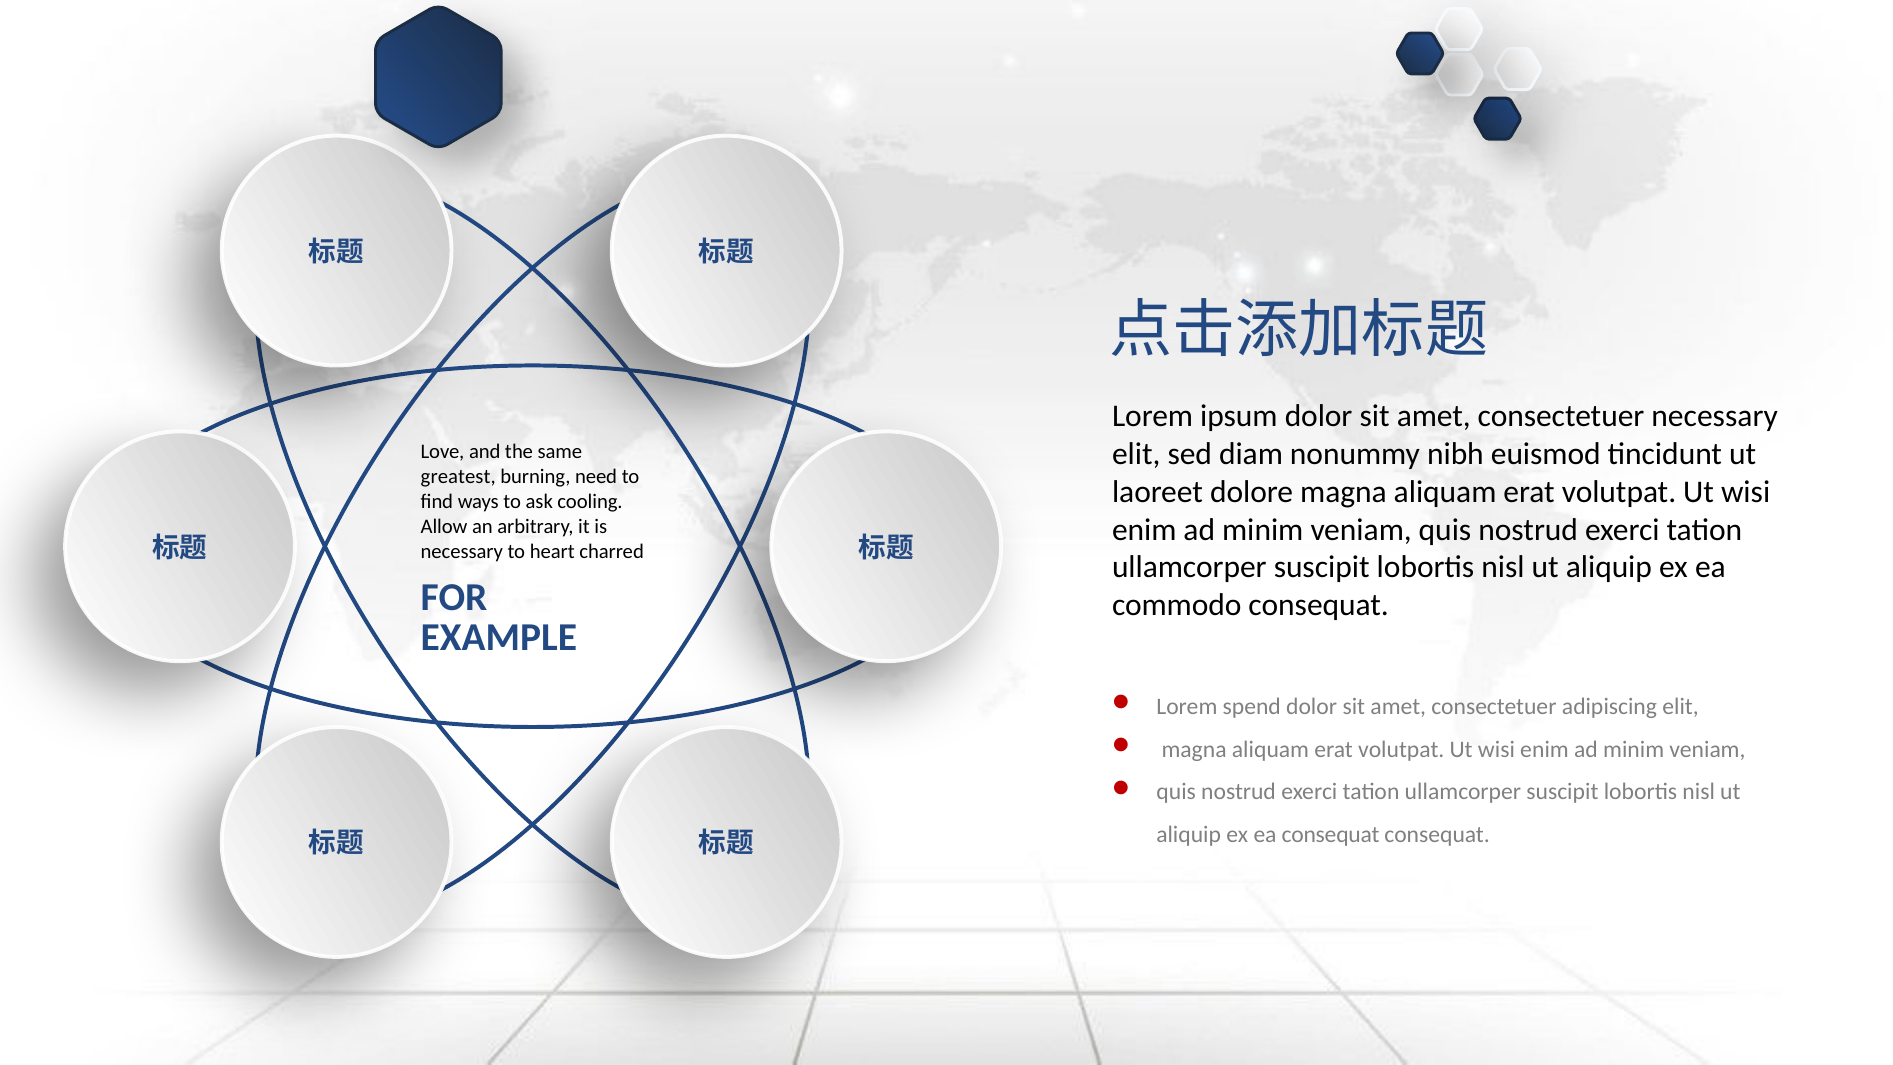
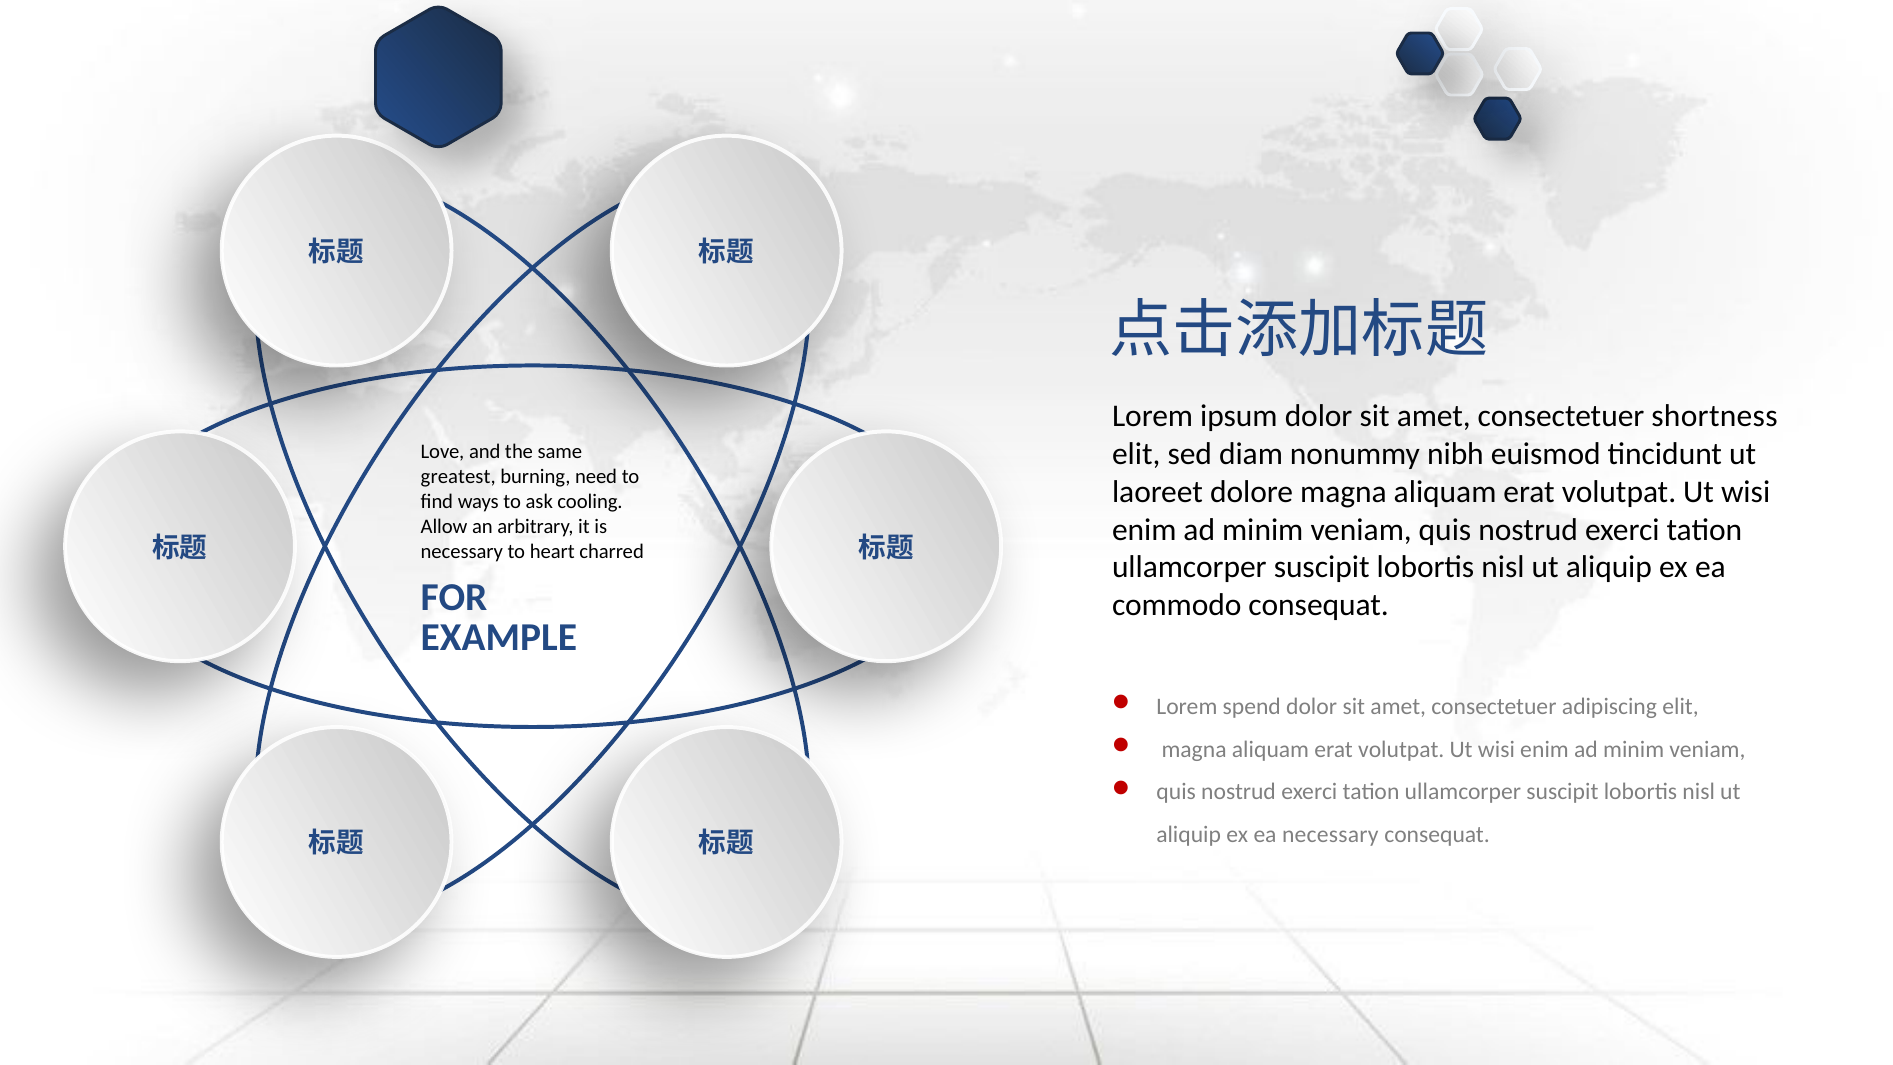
consectetuer necessary: necessary -> shortness (1714, 416)
ea consequat: consequat -> necessary (1330, 835)
